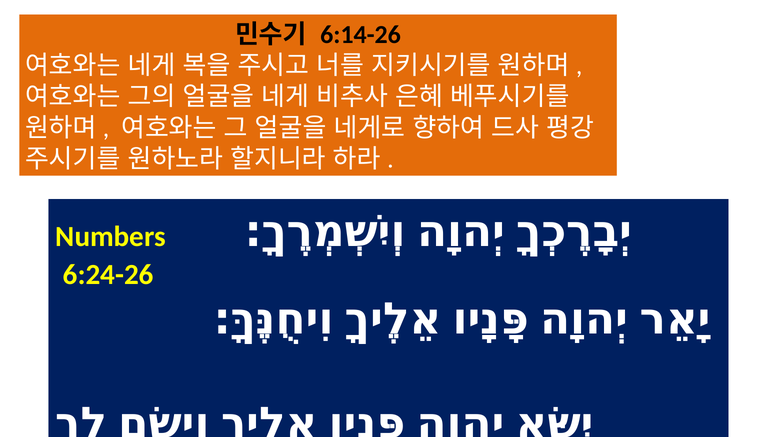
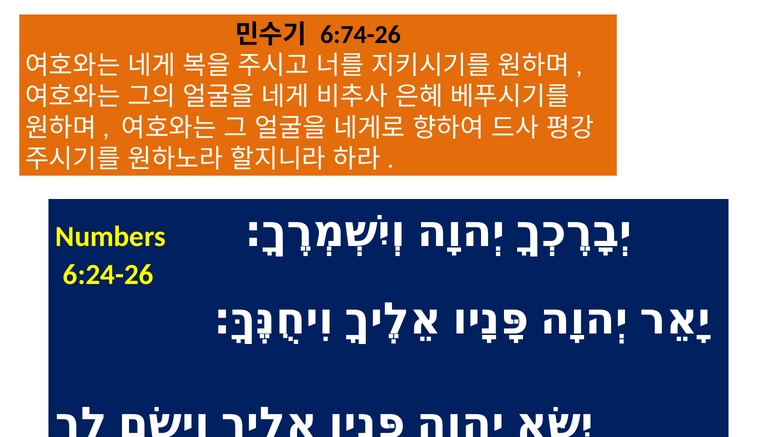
6:14-26: 6:14-26 -> 6:74-26 (360, 35)
